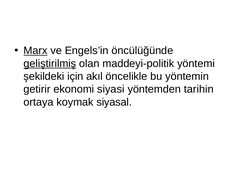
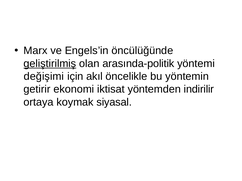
Marx underline: present -> none (36, 51)
maddeyi-politik: maddeyi-politik -> arasında-politik (138, 64)
şekildeki: şekildeki -> değişimi (44, 77)
siyasi: siyasi -> iktisat (111, 89)
tarihin: tarihin -> indirilir (199, 89)
